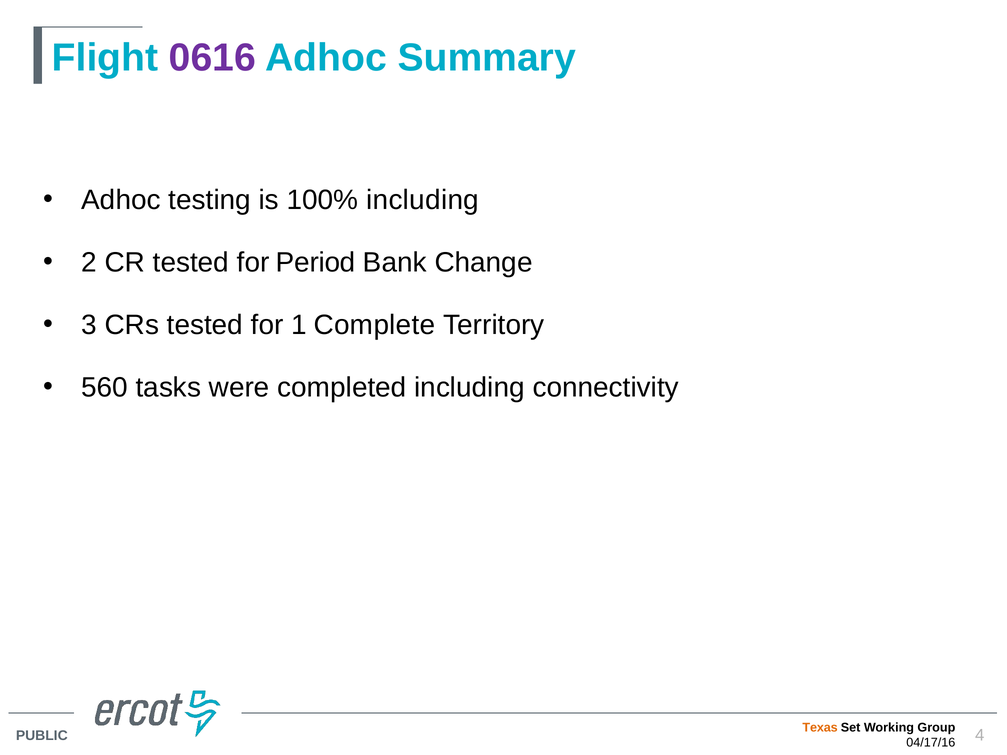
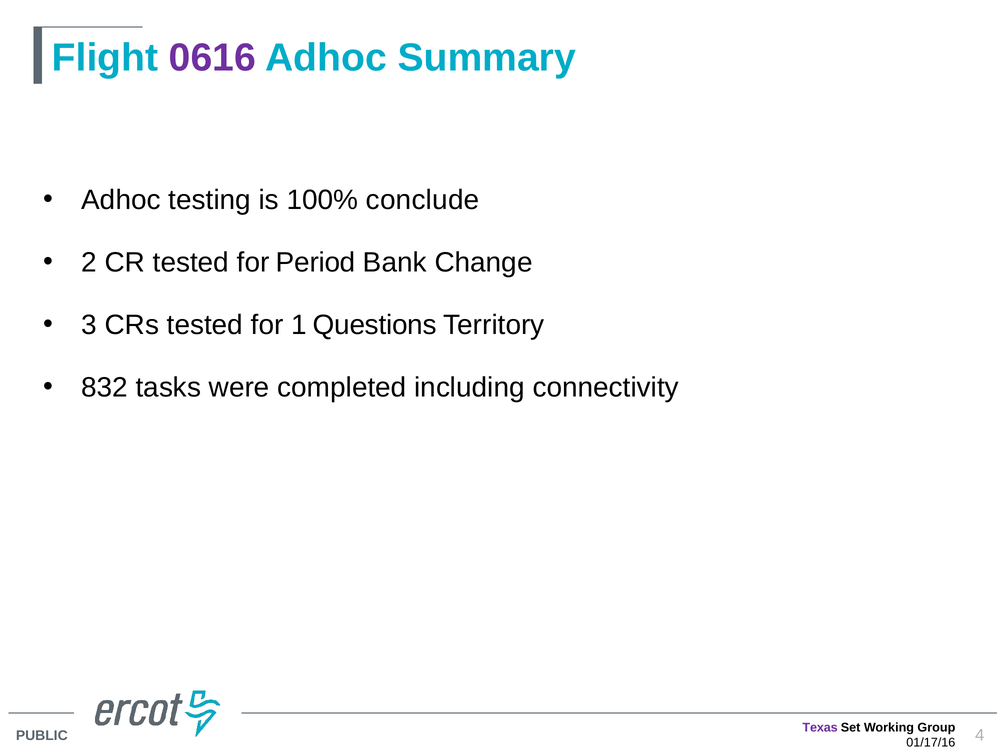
100% including: including -> conclude (423, 200)
Complete: Complete -> Questions (375, 325)
560: 560 -> 832 (105, 388)
Texas colour: orange -> purple (820, 728)
04/17/16: 04/17/16 -> 01/17/16 (931, 743)
